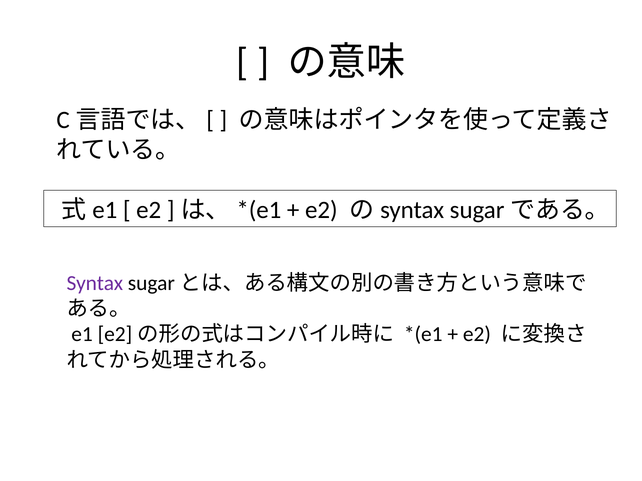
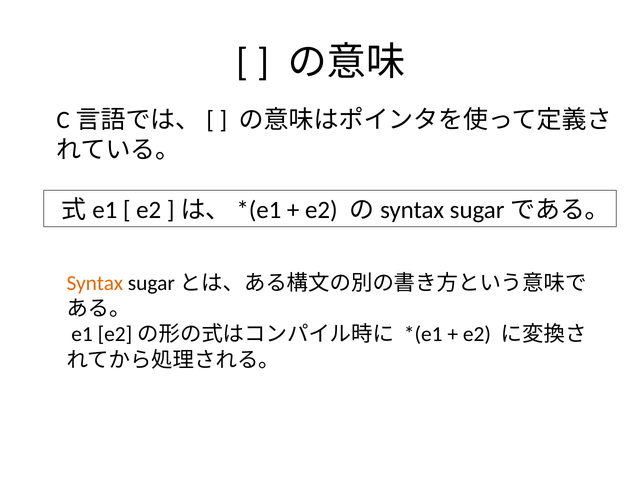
Syntax colour: purple -> orange (95, 283)
